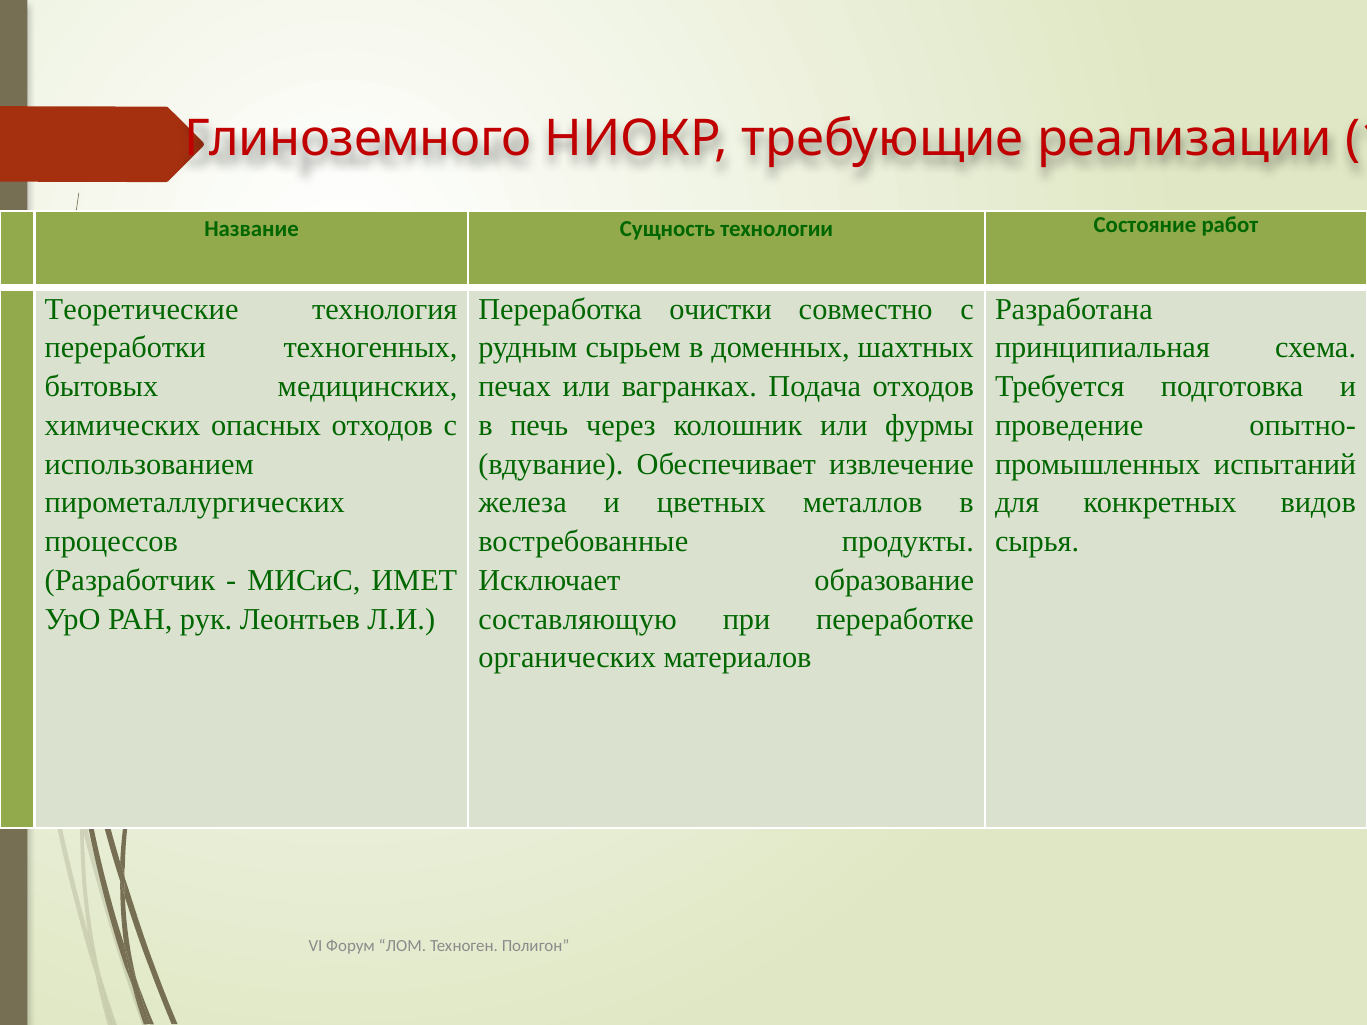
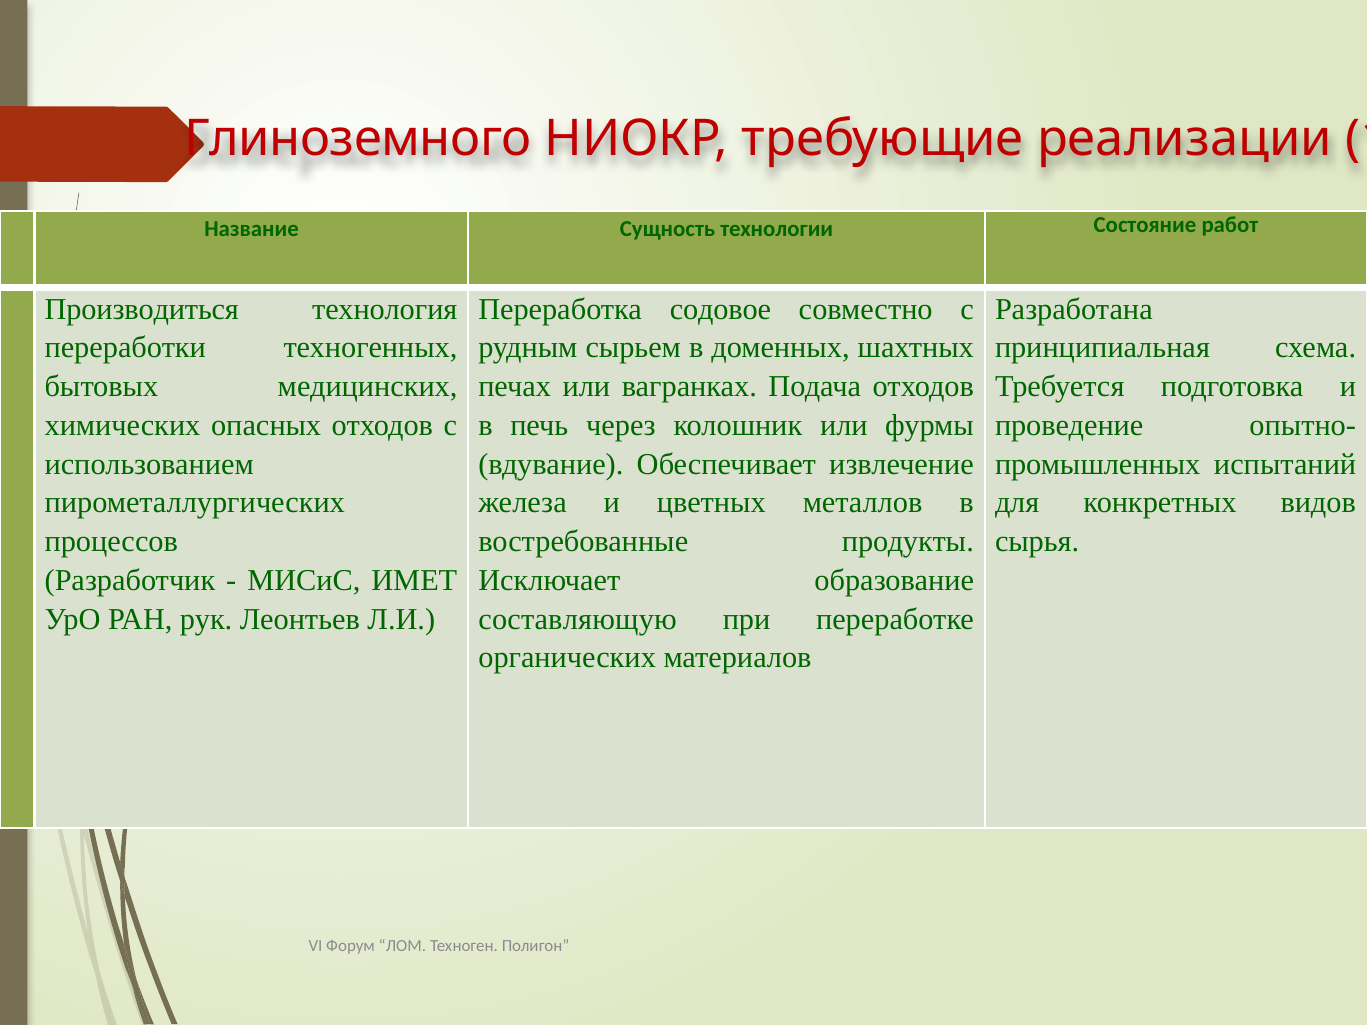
Теоретические: Теоретические -> Производиться (142, 309)
очистки: очистки -> содовое (721, 309)
